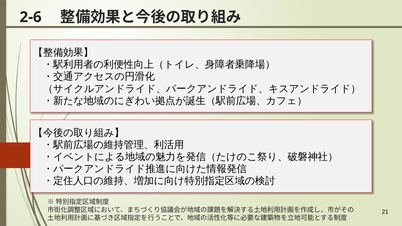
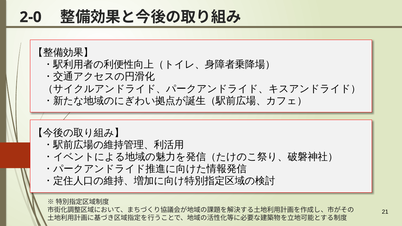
2-6: 2-6 -> 2-0 (31, 17)
